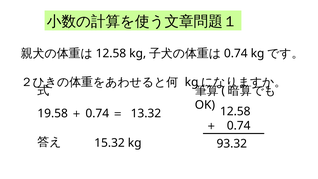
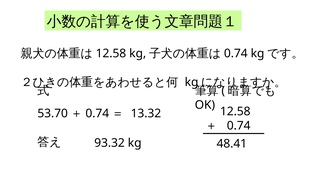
19.58: 19.58 -> 53.70 (53, 113)
15.32: 15.32 -> 93.32 (110, 143)
93.32: 93.32 -> 48.41 (232, 144)
